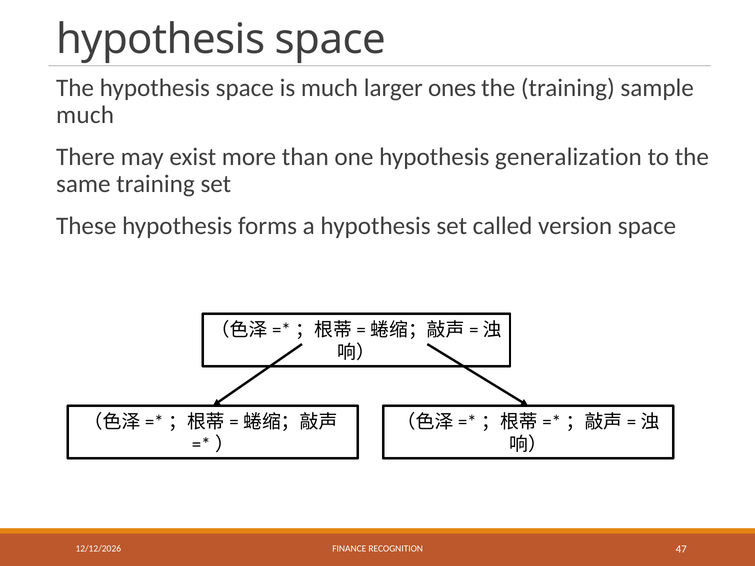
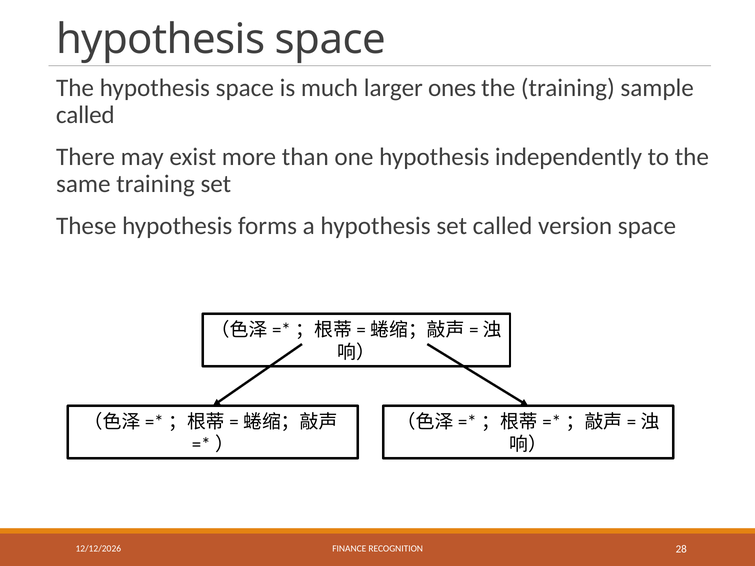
much: much -> called (85, 115)
generalization: generalization -> independently (569, 157)
47: 47 -> 28 (681, 549)
